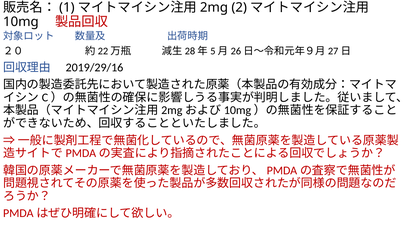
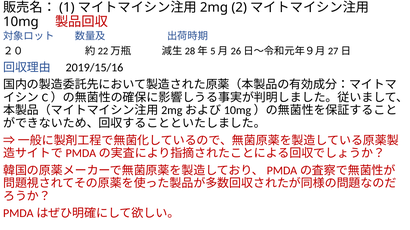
2019/29/16: 2019/29/16 -> 2019/15/16 (94, 68)
